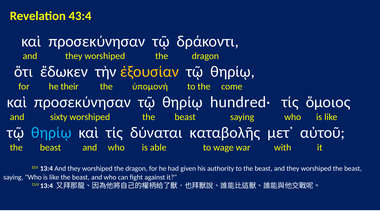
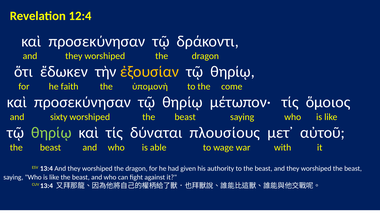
43:4: 43:4 -> 12:4 (80, 16)
their: their -> faith (70, 87)
hundred·: hundred· -> μέτωπον· (240, 102)
θηρίῳ colour: light blue -> light green (51, 133)
καταβολῆς: καταβολῆς -> πλουσίους (225, 133)
